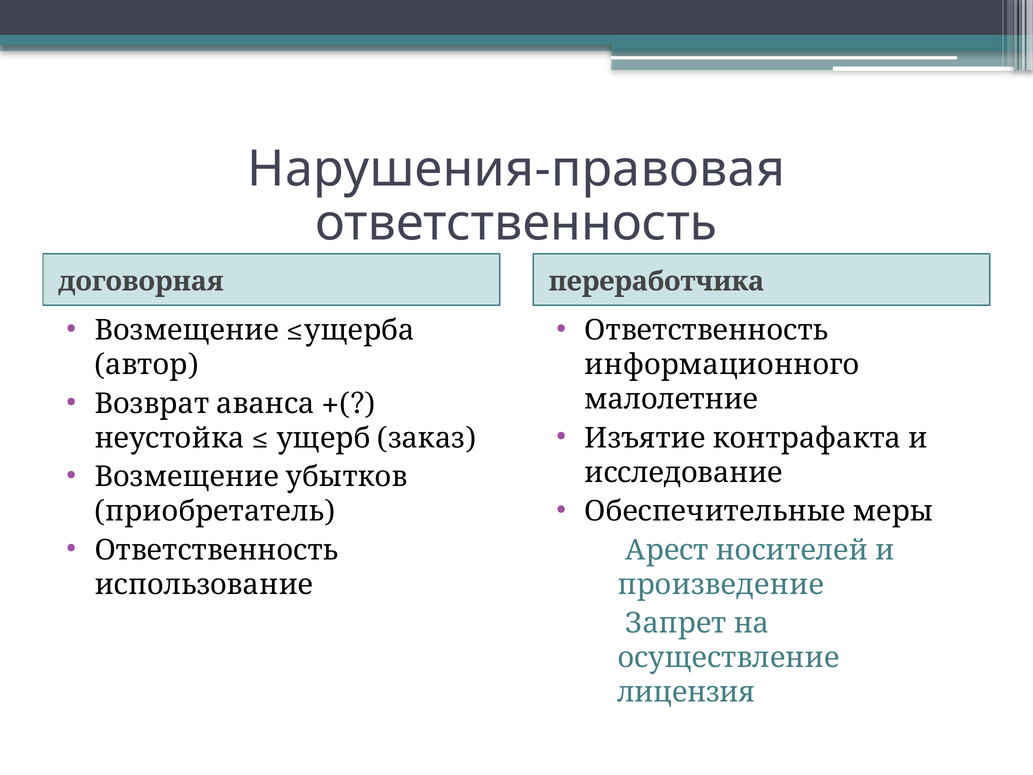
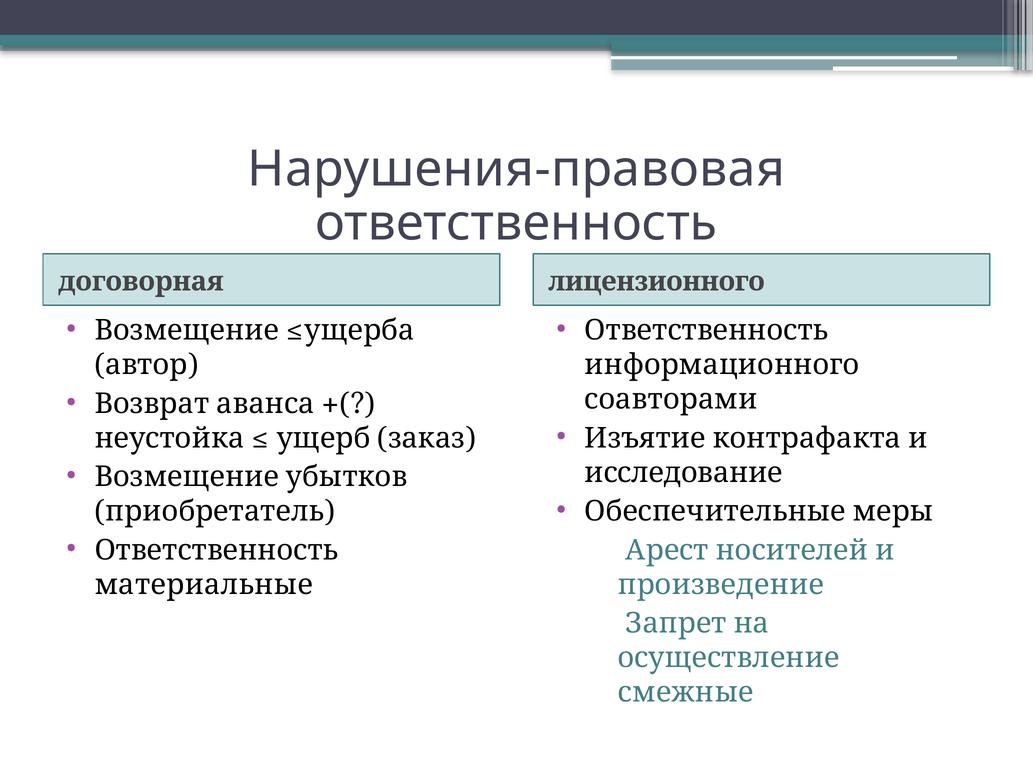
переработчика: переработчика -> лицензионного (657, 281)
малолетние: малолетние -> соавторами (671, 399)
использование: использование -> материальные (204, 584)
лицензия: лицензия -> смежные (686, 692)
